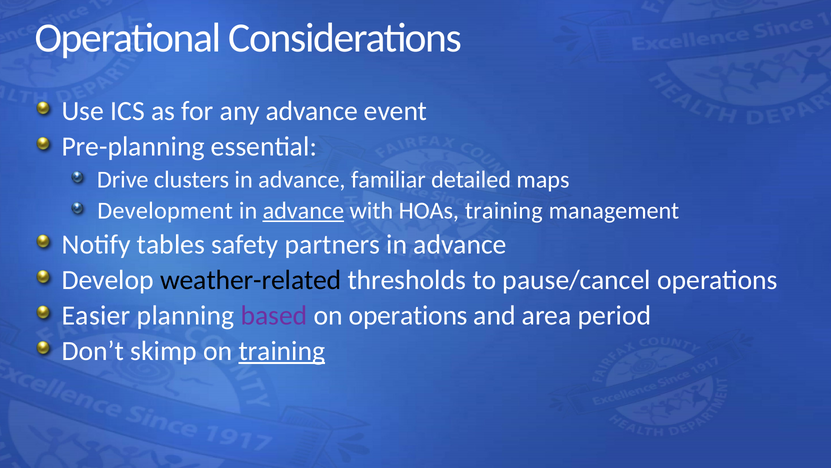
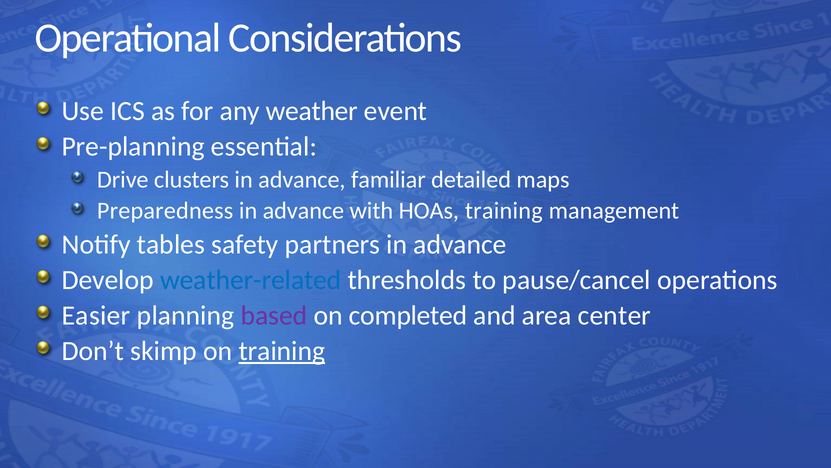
any advance: advance -> weather (312, 111)
Development: Development -> Preparedness (165, 211)
advance underline: present -> none (303, 211)
weather-related colour: black -> blue (251, 280)
on operations: operations -> completed (408, 315)
period: period -> center (614, 315)
